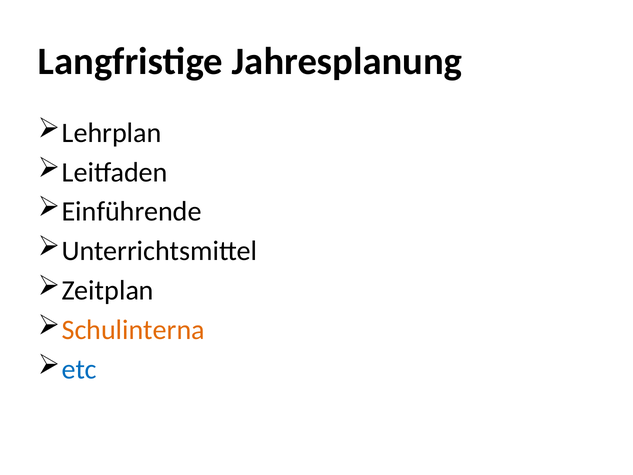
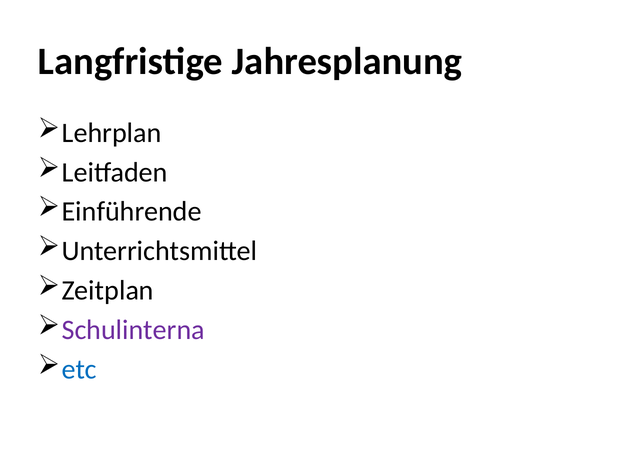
Schulinterna colour: orange -> purple (133, 330)
